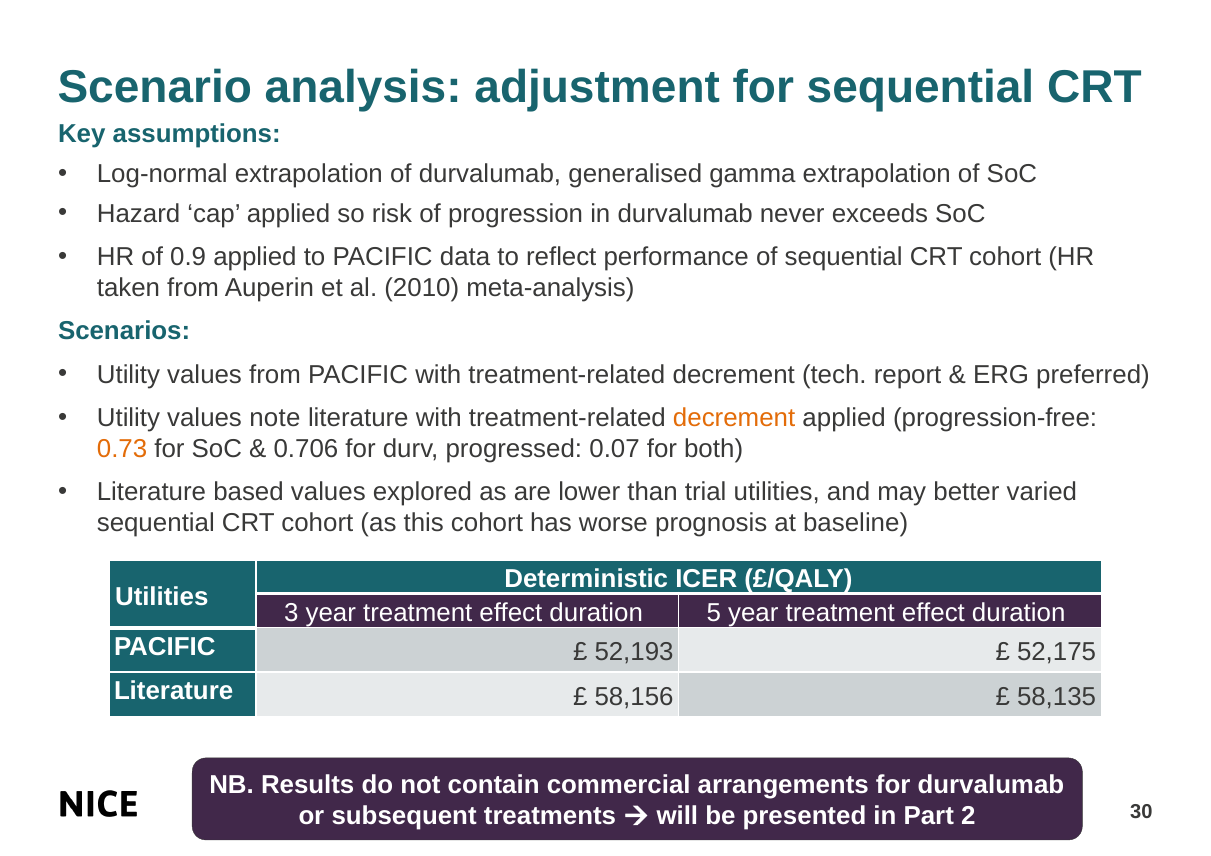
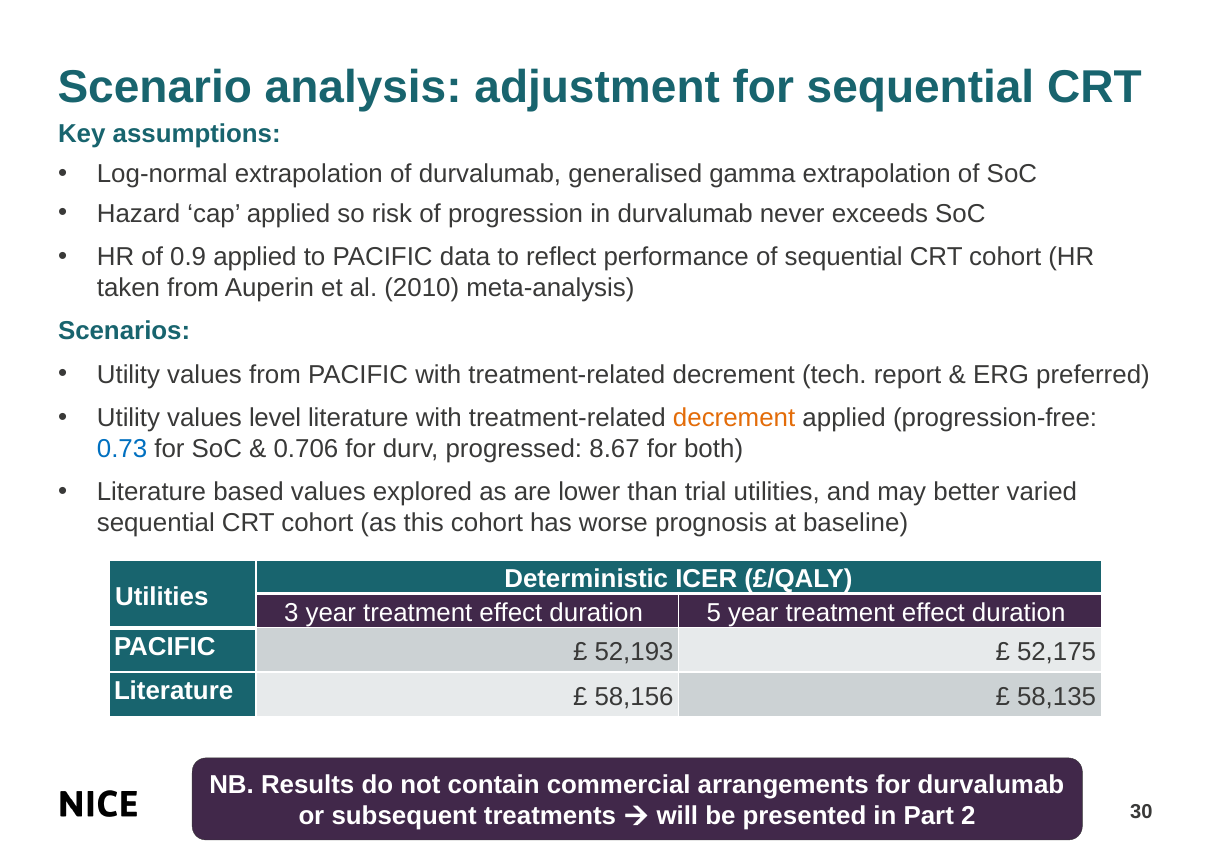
note: note -> level (275, 418)
0.73 colour: orange -> blue (122, 449)
0.07: 0.07 -> 8.67 (615, 449)
